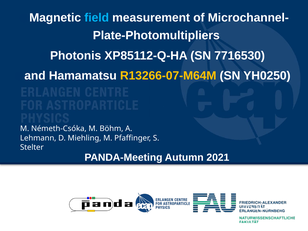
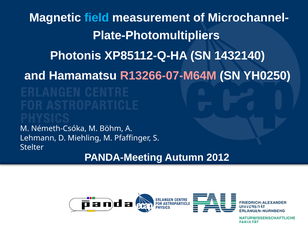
7716530: 7716530 -> 1432140 (240, 56)
R13266-07-M64M colour: yellow -> pink (168, 76)
2021: 2021 -> 2012 (218, 158)
